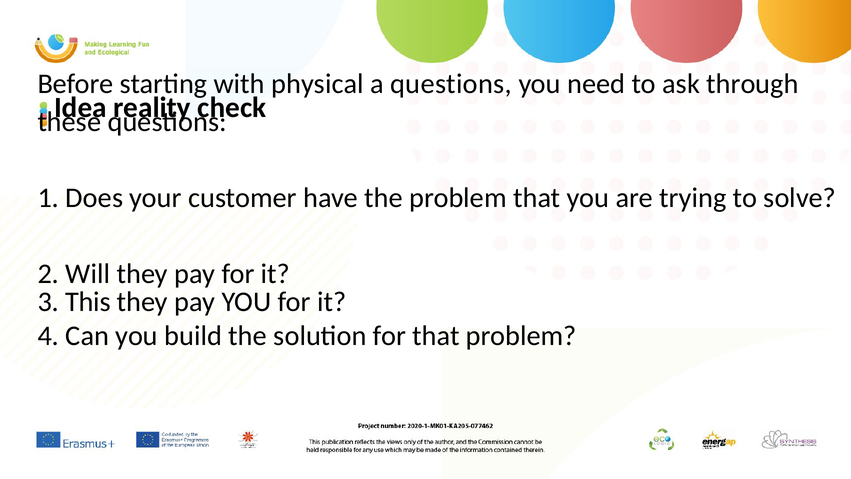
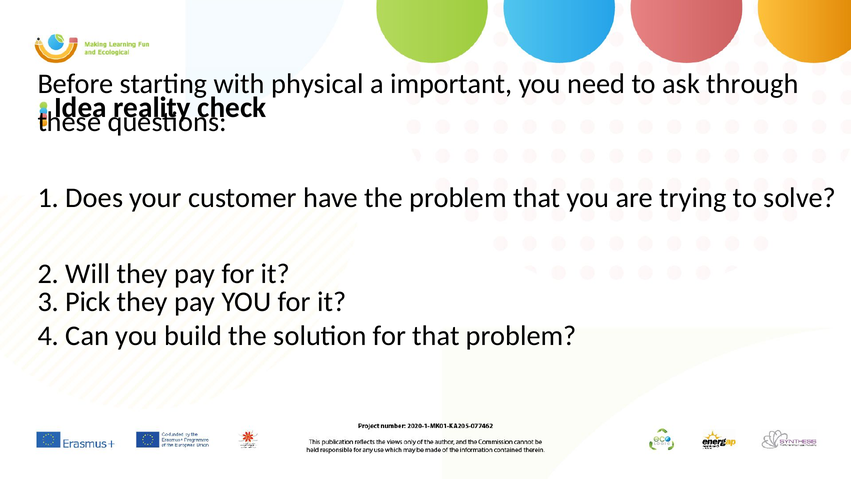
a questions: questions -> important (451, 84)
This: This -> Pick (88, 302)
